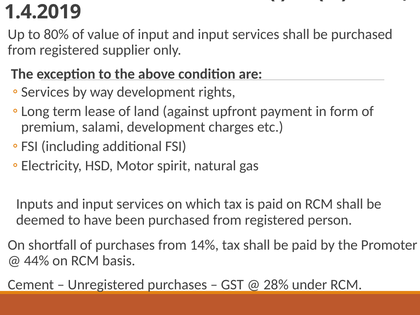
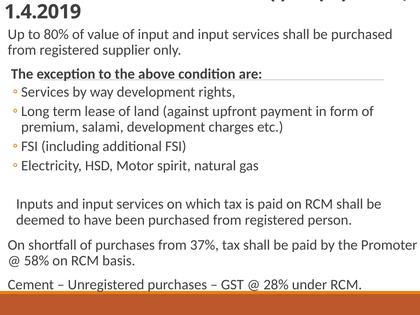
14%: 14% -> 37% (204, 245)
44%: 44% -> 58% (37, 261)
